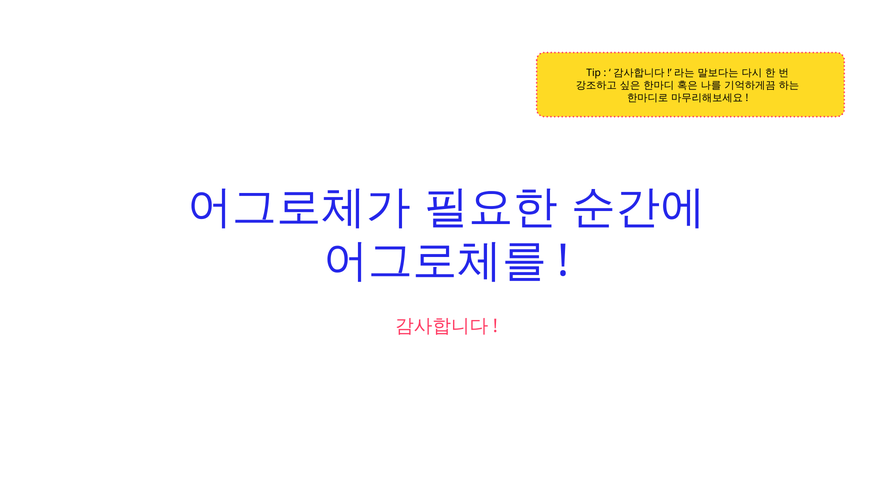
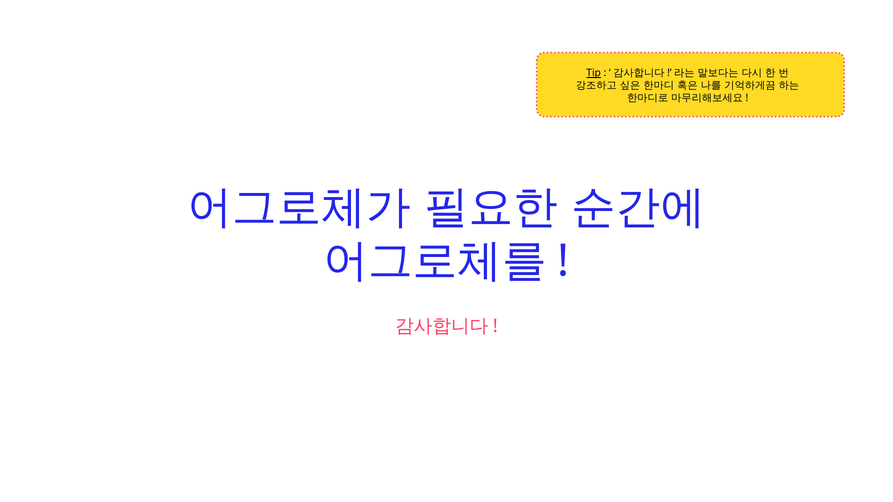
Tip underline: none -> present (594, 73)
